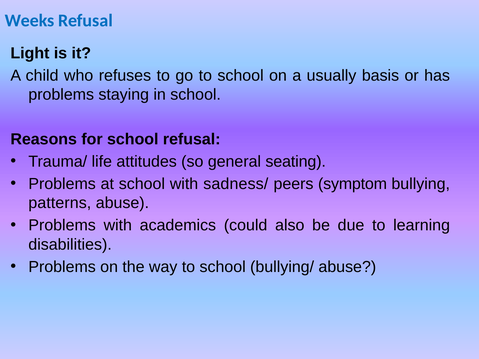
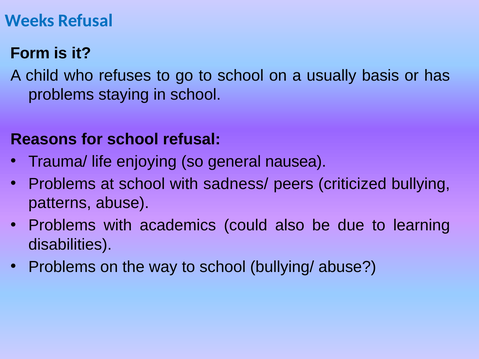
Light: Light -> Form (30, 53)
attitudes: attitudes -> enjoying (147, 162)
seating: seating -> nausea (296, 162)
symptom: symptom -> criticized (352, 184)
